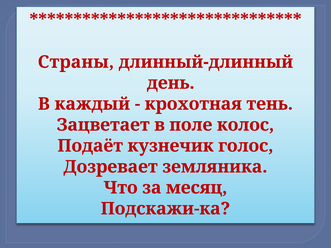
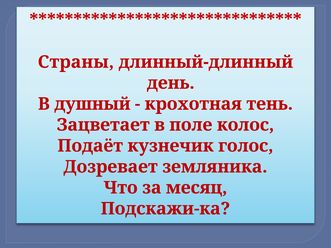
каждый: каждый -> душный (92, 104)
